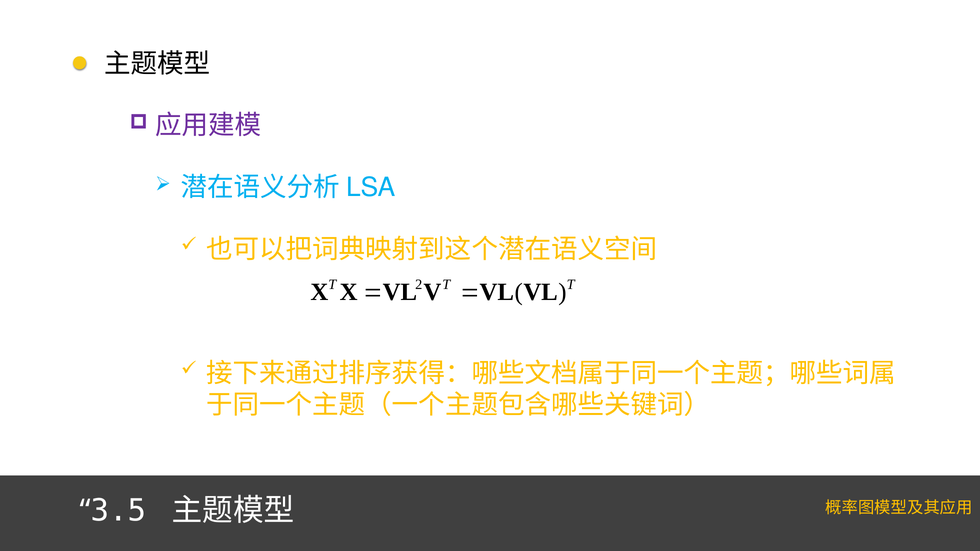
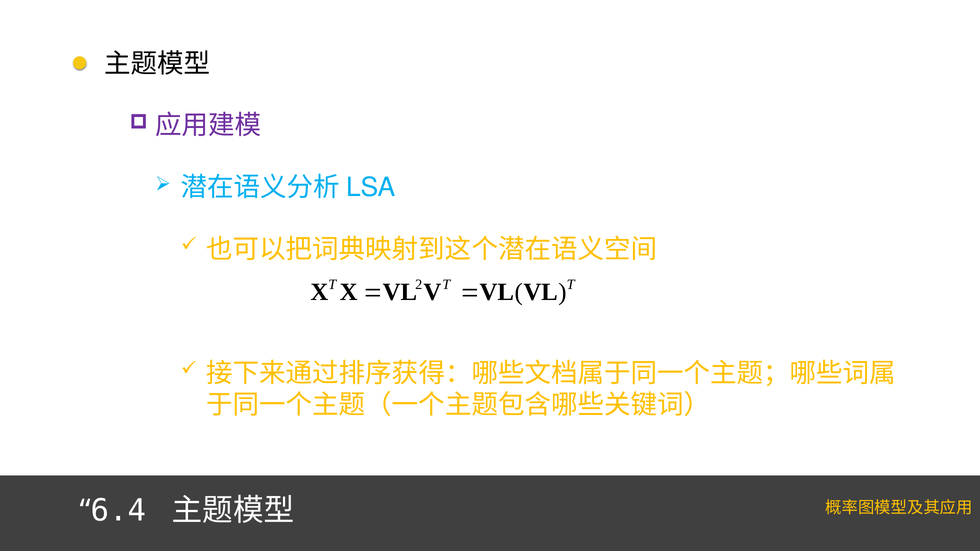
3.5: 3.5 -> 6.4 (118, 511)
